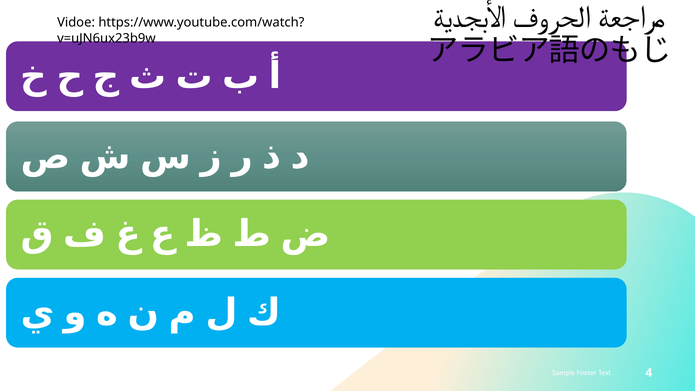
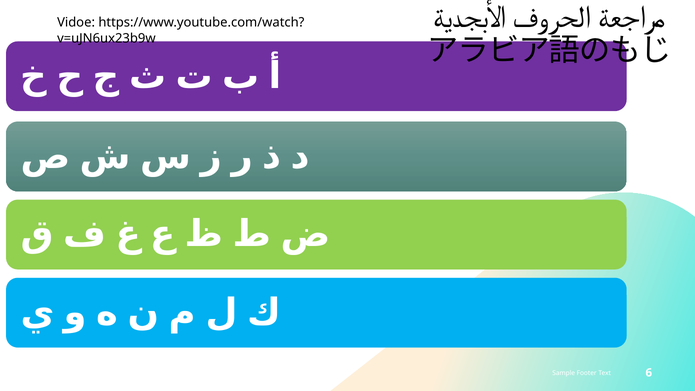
4: 4 -> 6 (649, 373)
